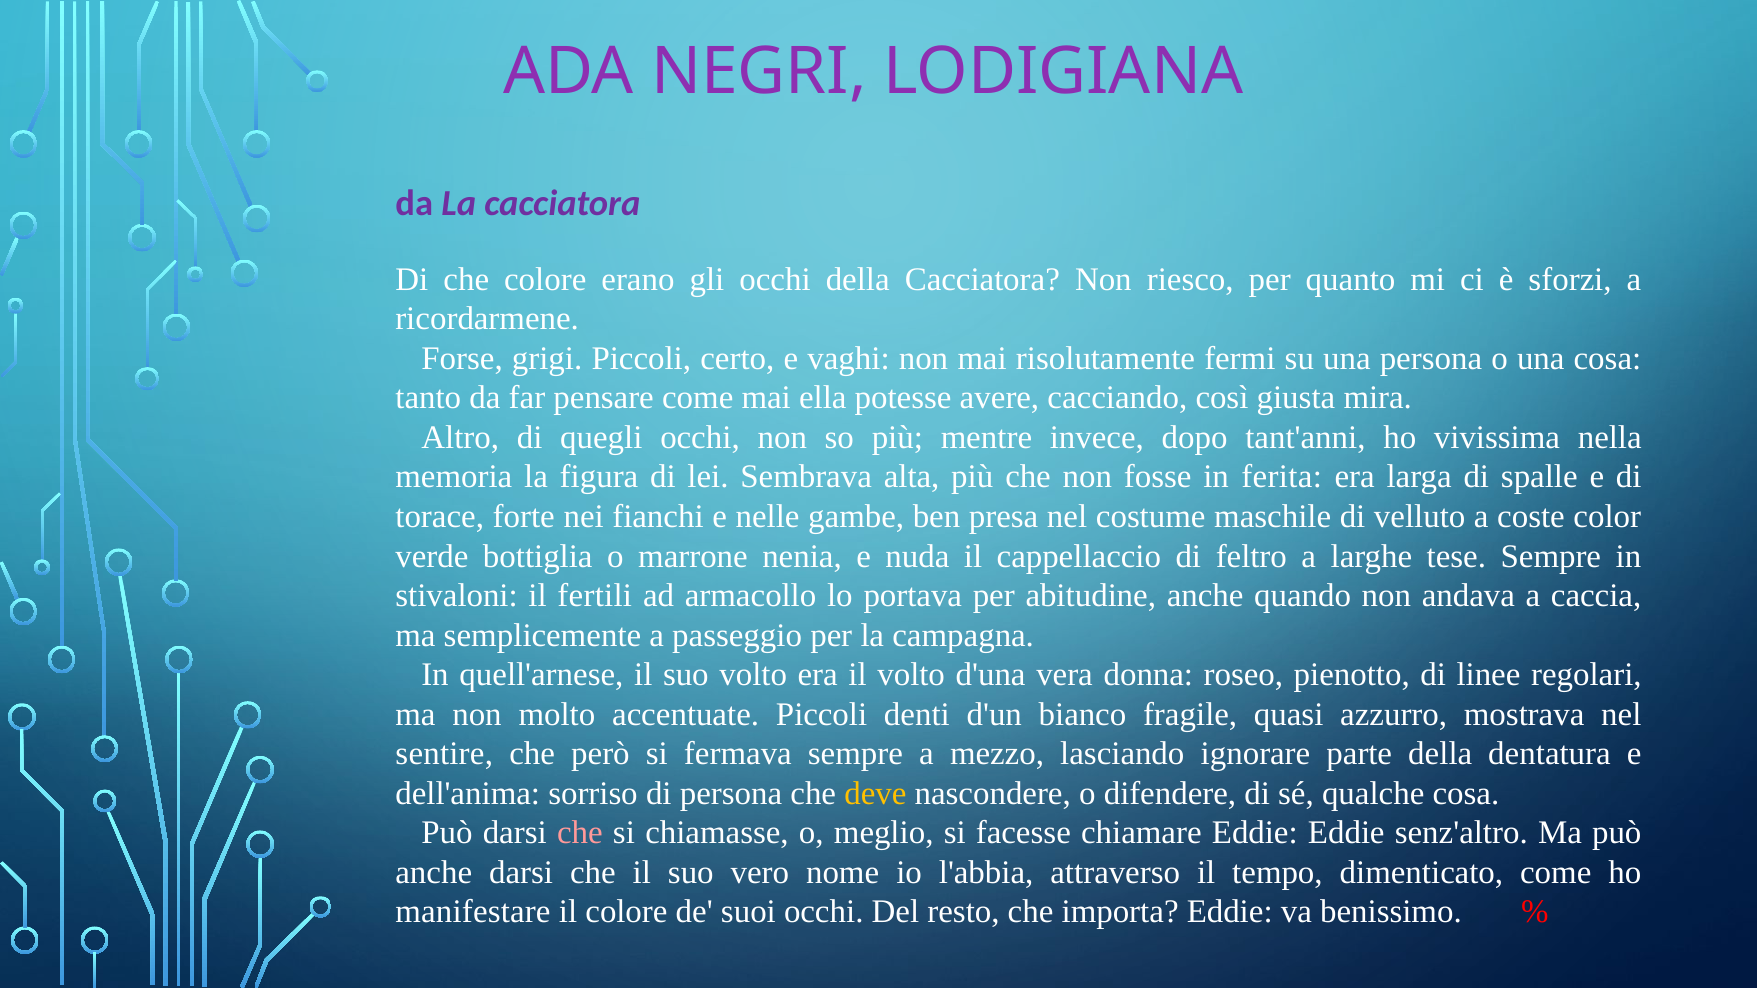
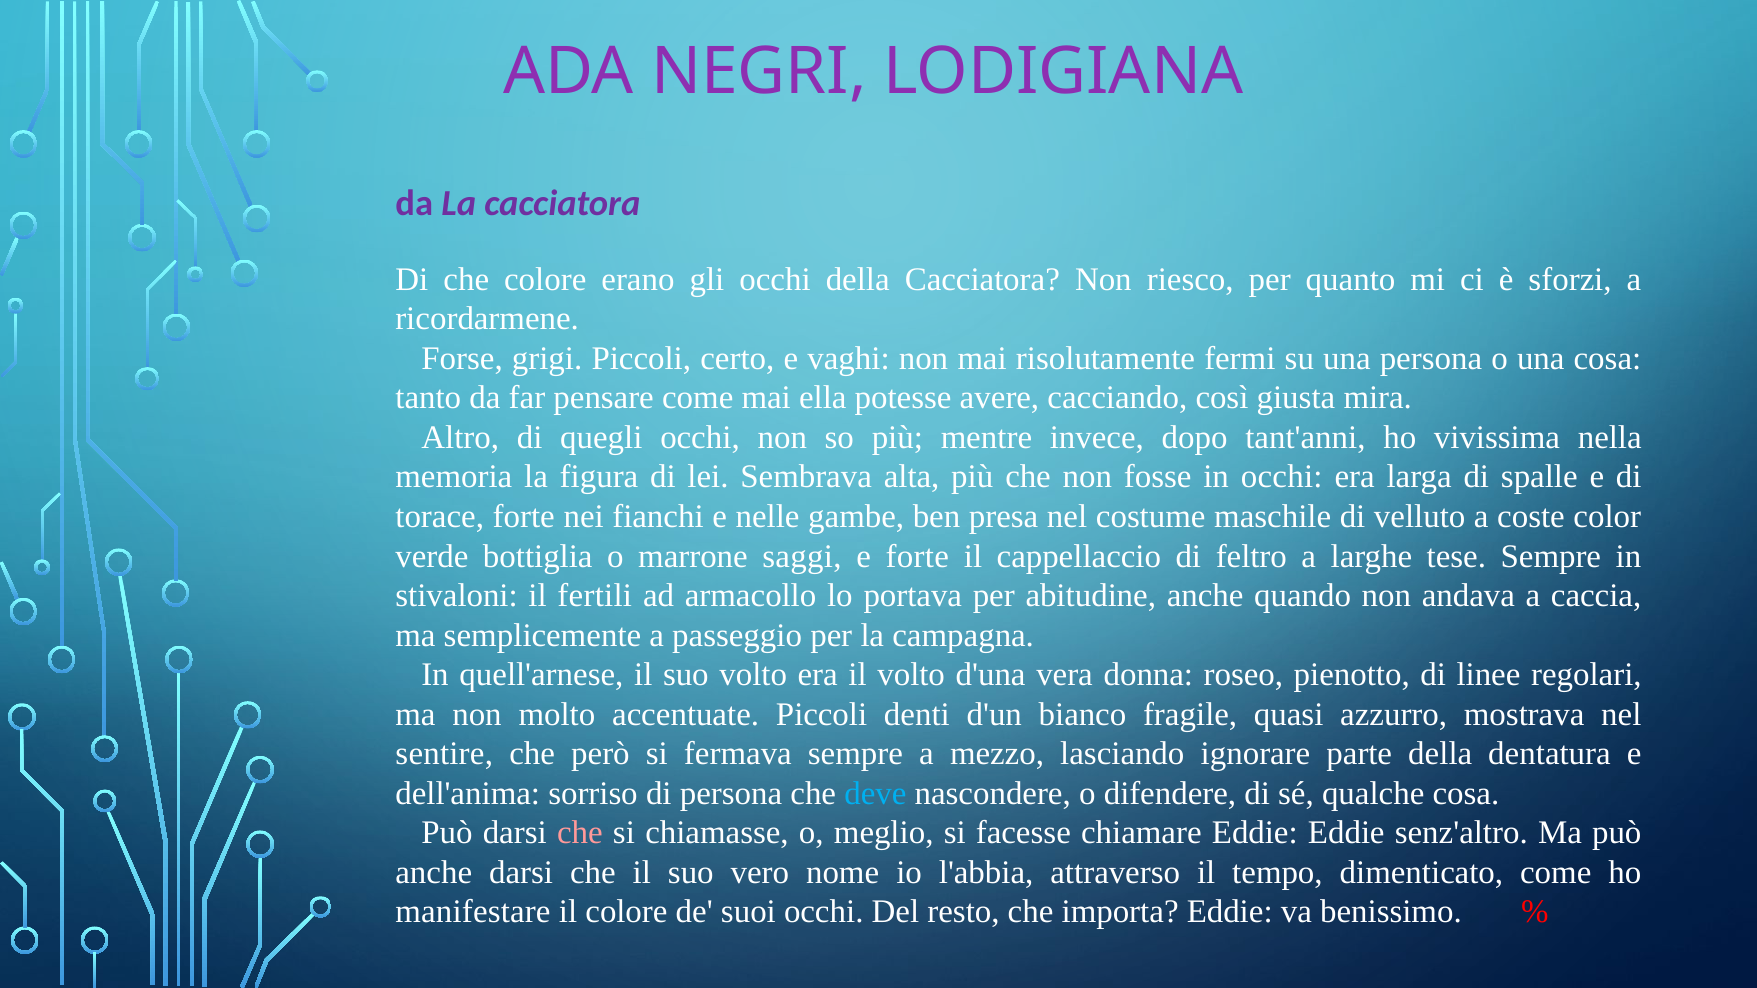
in ferita: ferita -> occhi (1282, 477)
nenia: nenia -> saggi (802, 556)
e nuda: nuda -> forte (917, 556)
deve colour: yellow -> light blue (875, 794)
